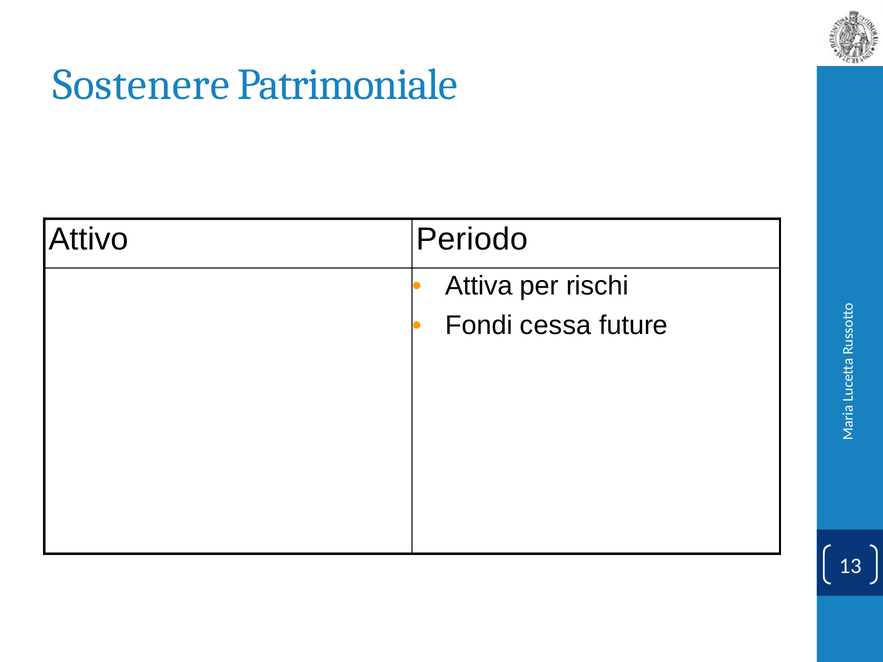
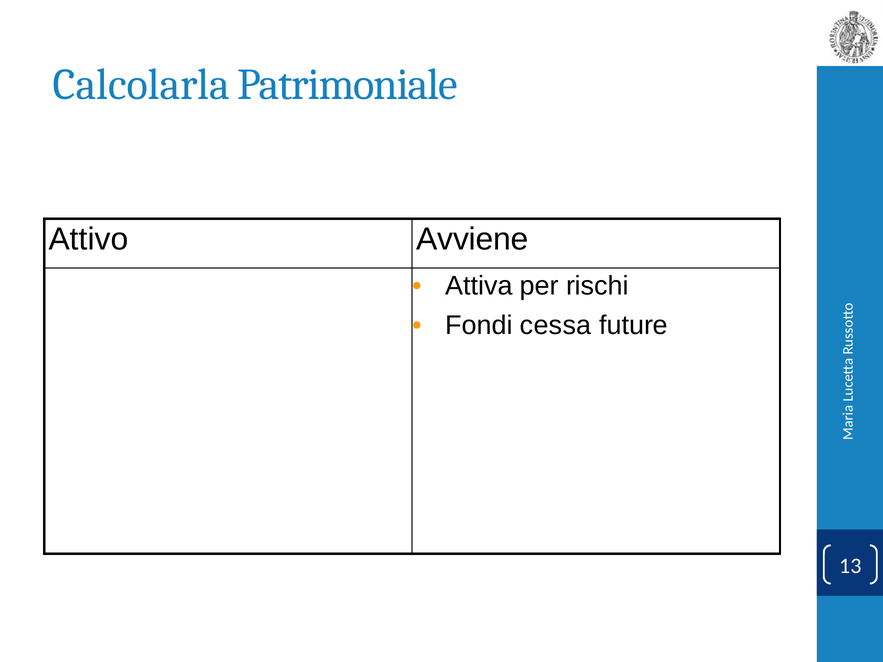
Sostenere: Sostenere -> Calcolarla (142, 85)
Periodo: Periodo -> Avviene (472, 240)
